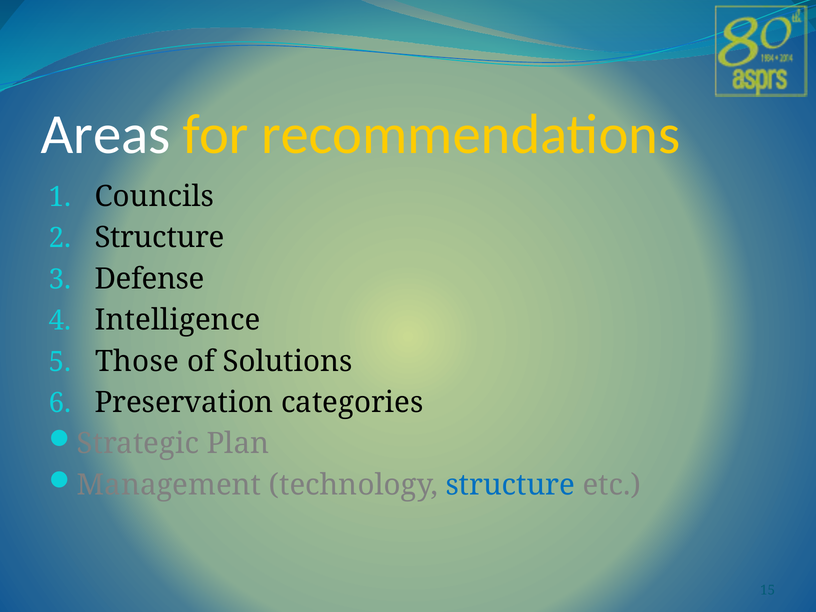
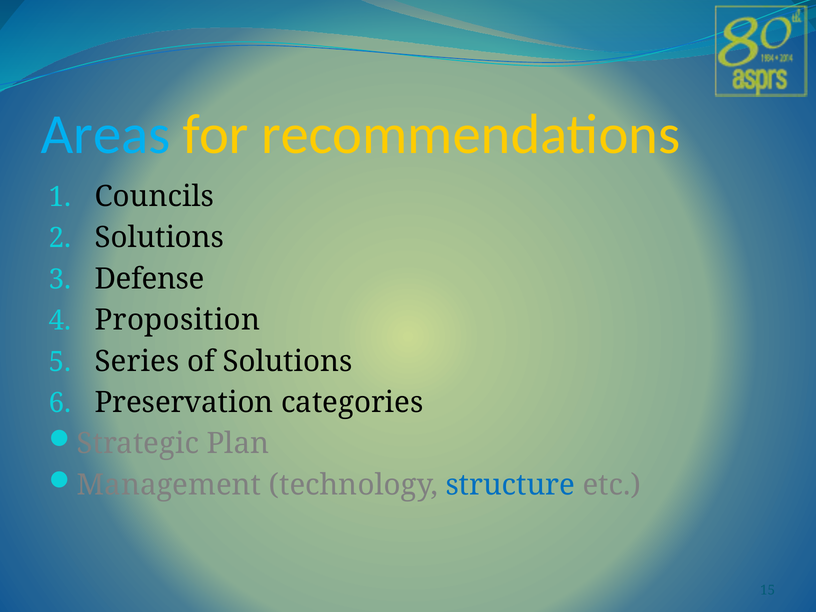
Areas colour: white -> light blue (106, 135)
Structure: Structure -> Solutions (159, 238)
Intelligence: Intelligence -> Proposition (177, 320)
Those: Those -> Series (137, 361)
